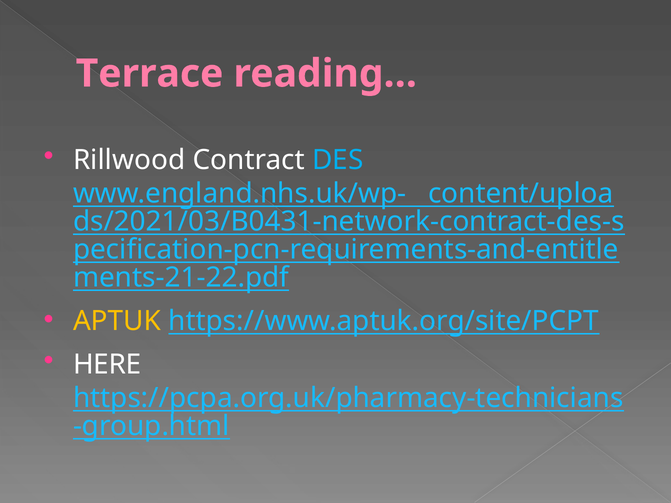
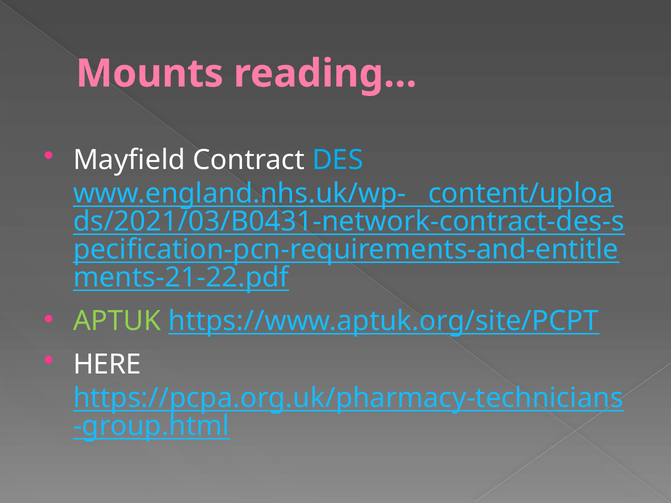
Terrace: Terrace -> Mounts (150, 74)
Rillwood: Rillwood -> Mayfield (129, 160)
APTUK colour: yellow -> light green (117, 321)
